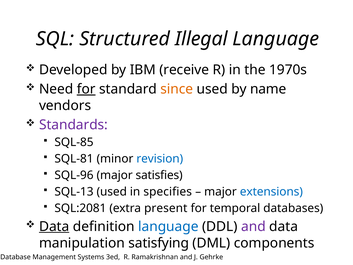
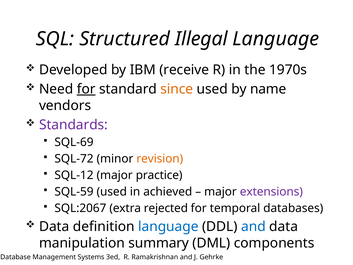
SQL-85: SQL-85 -> SQL-69 (74, 142)
SQL-81: SQL-81 -> SQL-72 (74, 159)
revision colour: blue -> orange (160, 159)
SQL-96: SQL-96 -> SQL-12 (74, 175)
satisfies: satisfies -> practice (159, 175)
SQL-13: SQL-13 -> SQL-59 (74, 192)
specifies: specifies -> achieved (168, 192)
extensions colour: blue -> purple (271, 192)
SQL:2081: SQL:2081 -> SQL:2067 (80, 208)
present: present -> rejected (166, 208)
Data underline: present -> none (54, 226)
and colour: purple -> blue (253, 226)
satisfying: satisfying -> summary (159, 243)
